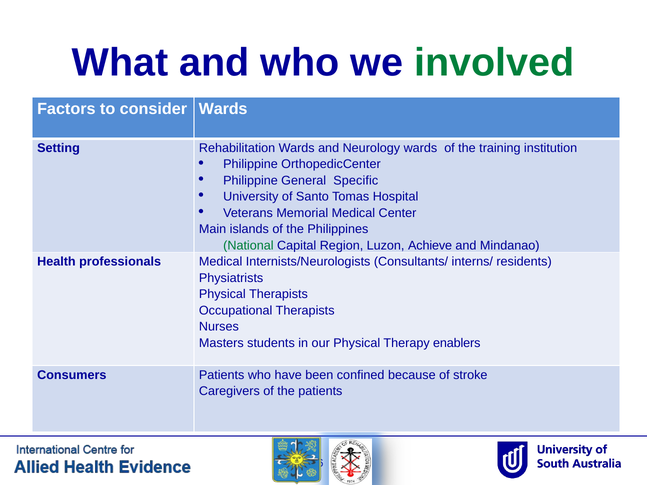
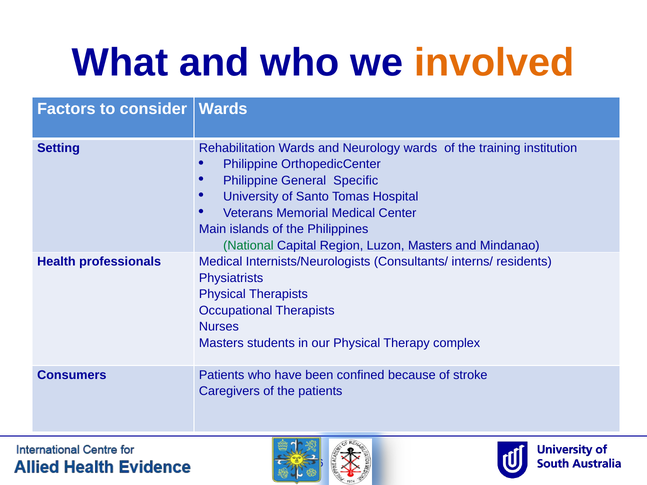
involved colour: green -> orange (494, 63)
Luzon Achieve: Achieve -> Masters (430, 246)
enablers: enablers -> complex (457, 343)
